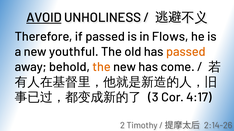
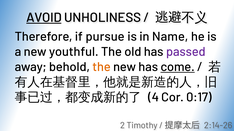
if passed: passed -> pursue (105, 37)
Flows: Flows -> Name (170, 37)
passed colour: orange -> purple (186, 52)
come underline: none -> present (178, 67)
3: 3 -> 4 (154, 98)
4:17: 4:17 -> 0:17 (199, 98)
